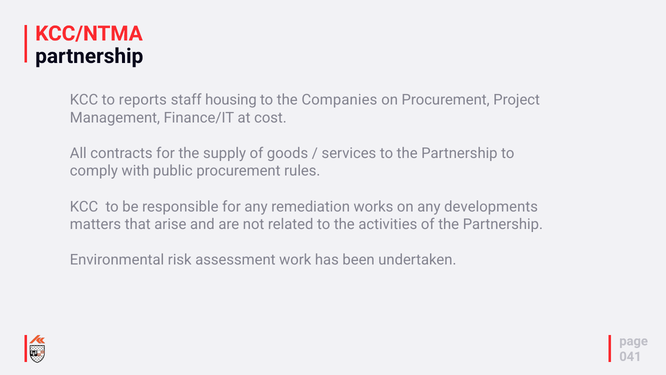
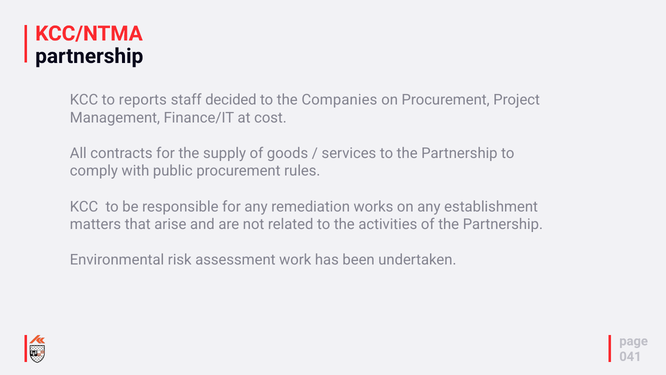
housing: housing -> decided (231, 100)
developments: developments -> establishment (491, 206)
